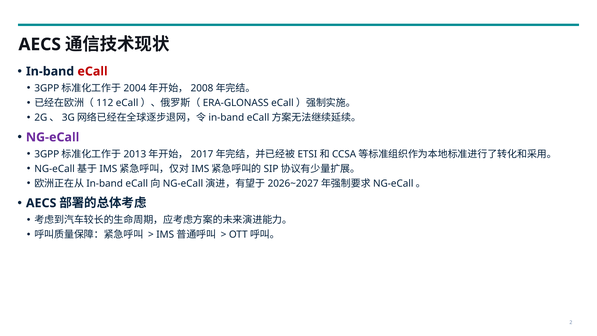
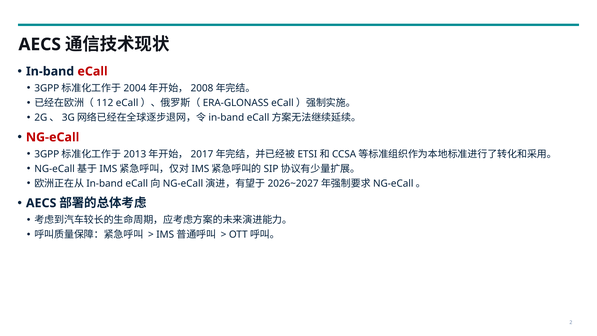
NG-eCall colour: purple -> red (53, 137)
